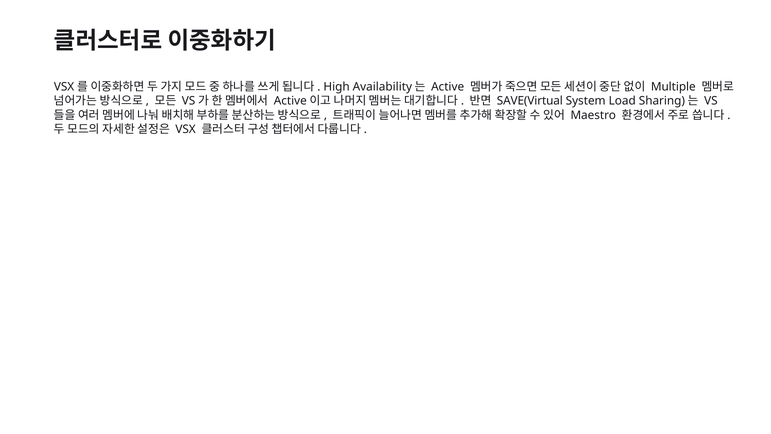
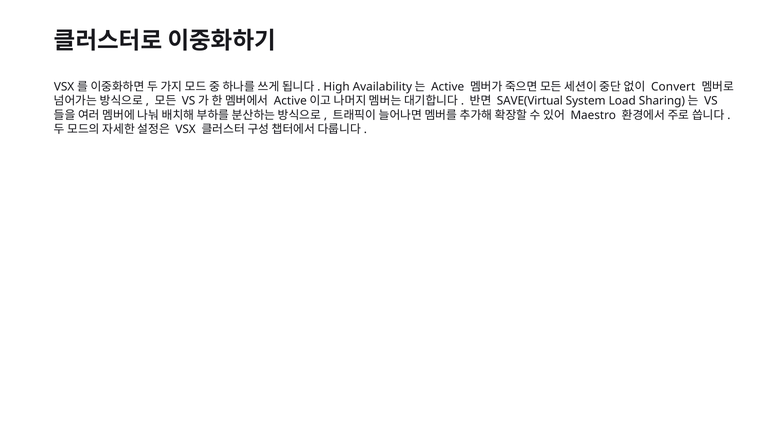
Multiple: Multiple -> Convert (673, 87)
